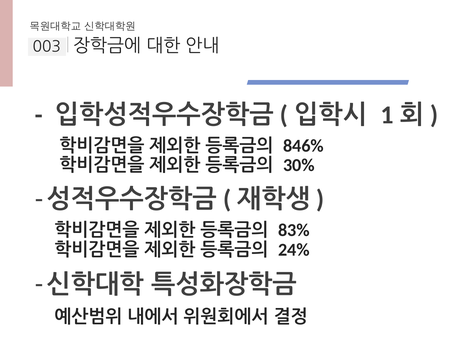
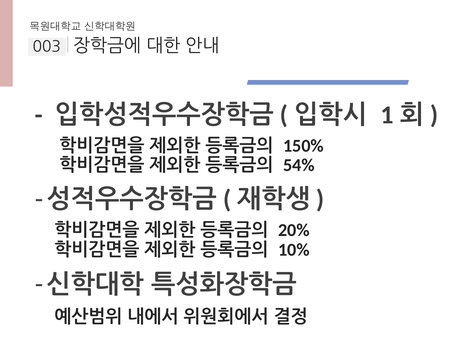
846%: 846% -> 150% (303, 146)
30%: 30% -> 54% (299, 166)
83%: 83% -> 20% (294, 231)
24%: 24% -> 10% (294, 250)
